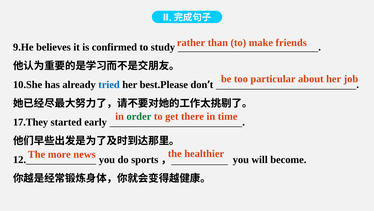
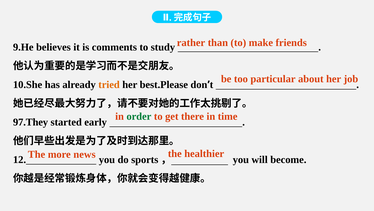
confirmed: confirmed -> comments (114, 47)
tried colour: blue -> orange (109, 84)
17.They: 17.They -> 97.They (31, 122)
